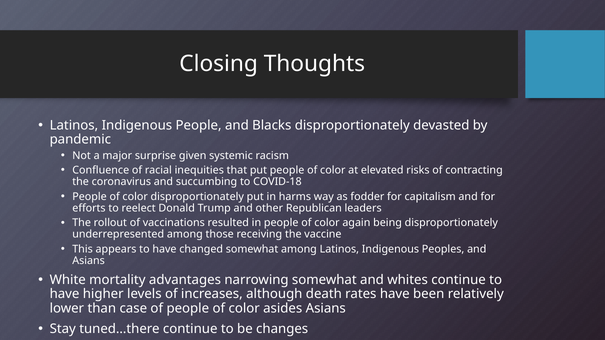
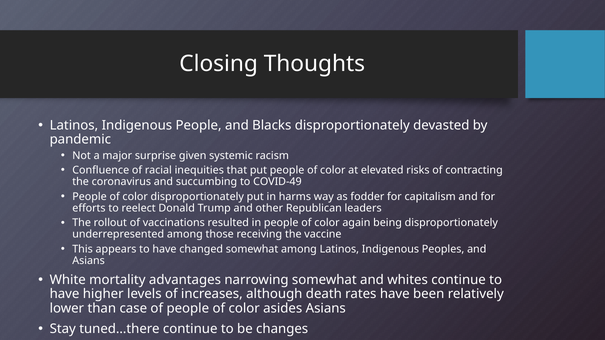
COVID-18: COVID-18 -> COVID-49 (277, 182)
